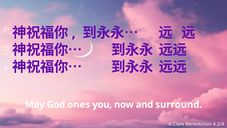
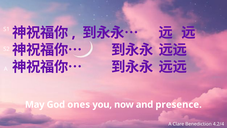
surround: surround -> presence (179, 104)
